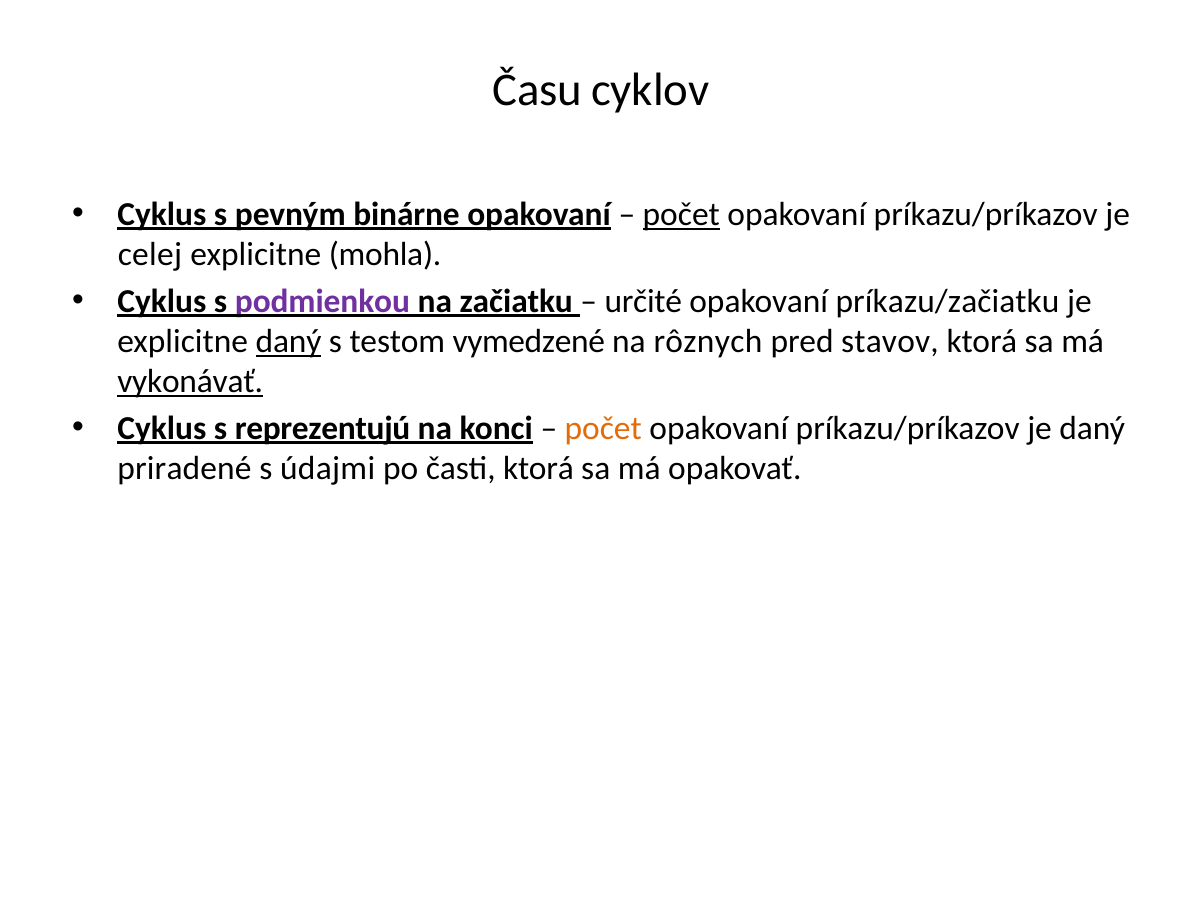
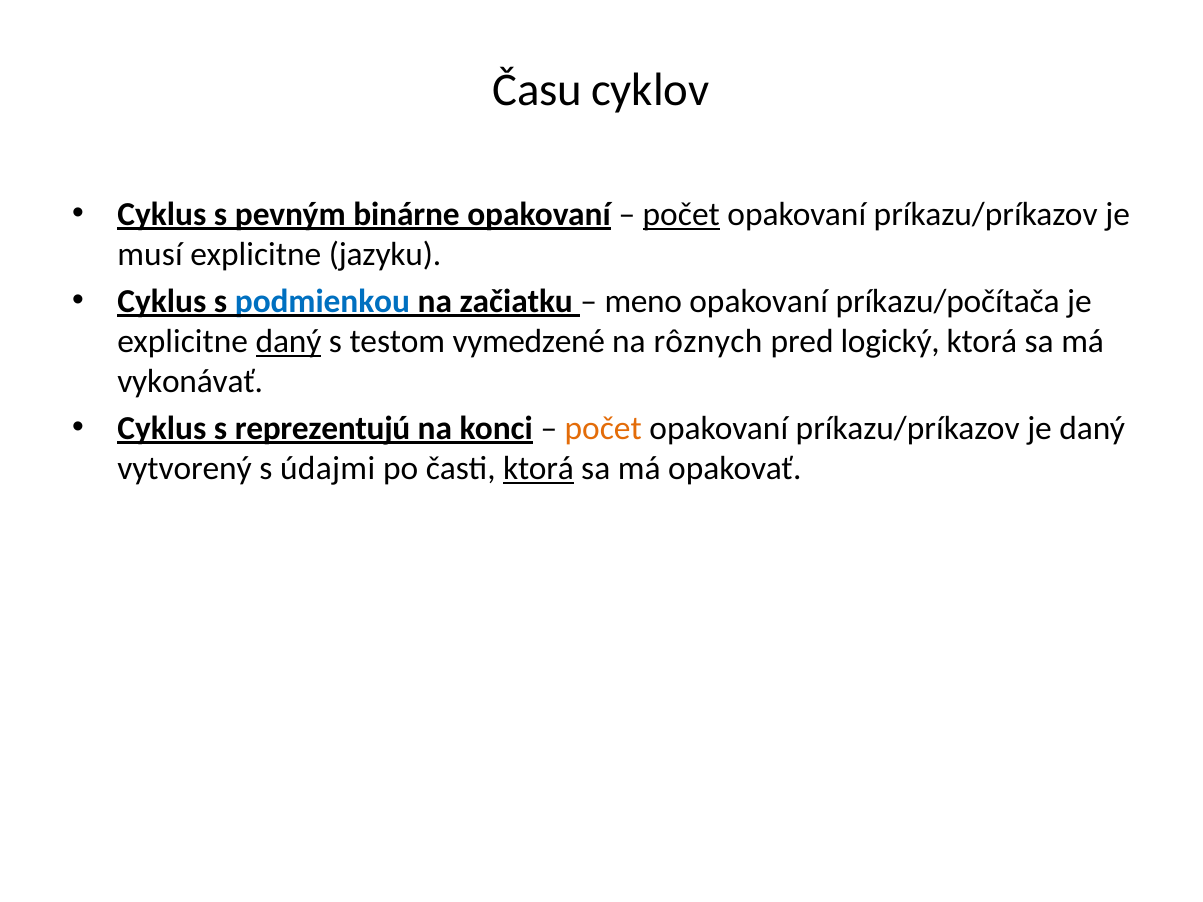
celej: celej -> musí (150, 254)
mohla: mohla -> jazyku (385, 254)
podmienkou colour: purple -> blue (322, 301)
určité: určité -> meno (643, 301)
príkazu/začiatku: príkazu/začiatku -> príkazu/počítača (948, 301)
stavov: stavov -> logický (890, 341)
vykonávať underline: present -> none (190, 382)
priradené: priradené -> vytvorený (185, 469)
ktorá underline: none -> present (538, 469)
